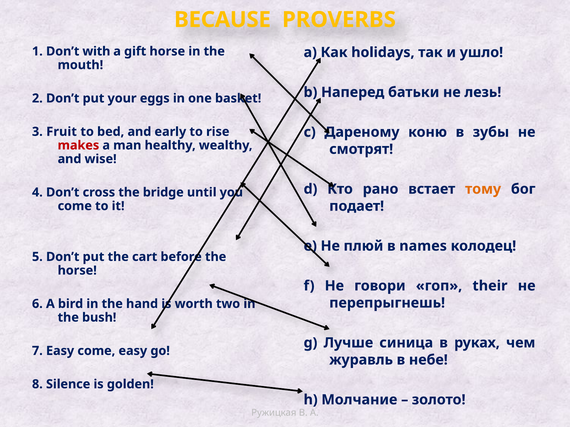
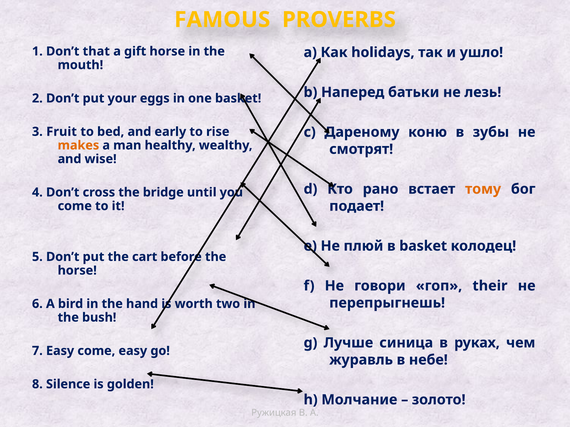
BECAUSE: BECAUSE -> FAMOUS (222, 20)
with: with -> that (96, 51)
makes colour: red -> orange (78, 145)
в names: names -> basket (423, 246)
